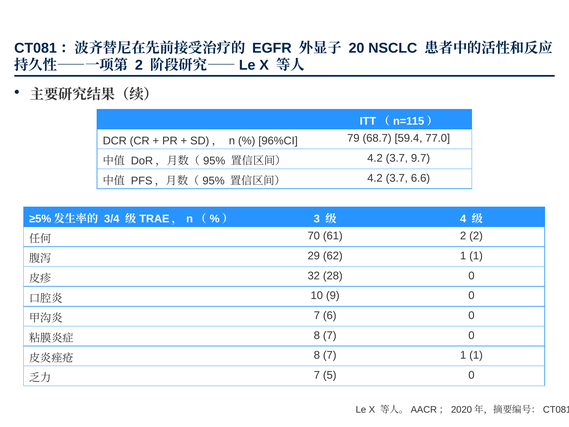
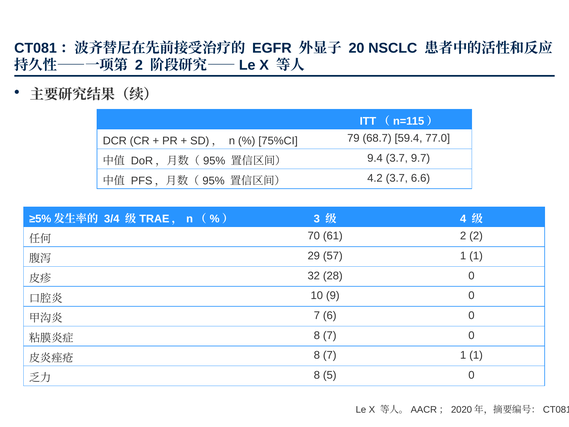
96%CI: 96%CI -> 75%CI (278, 141)
4.2: 4.2 -> 9.4 (375, 158)
62: 62 -> 57 (333, 256)
7: 7 -> 8 (317, 375)
